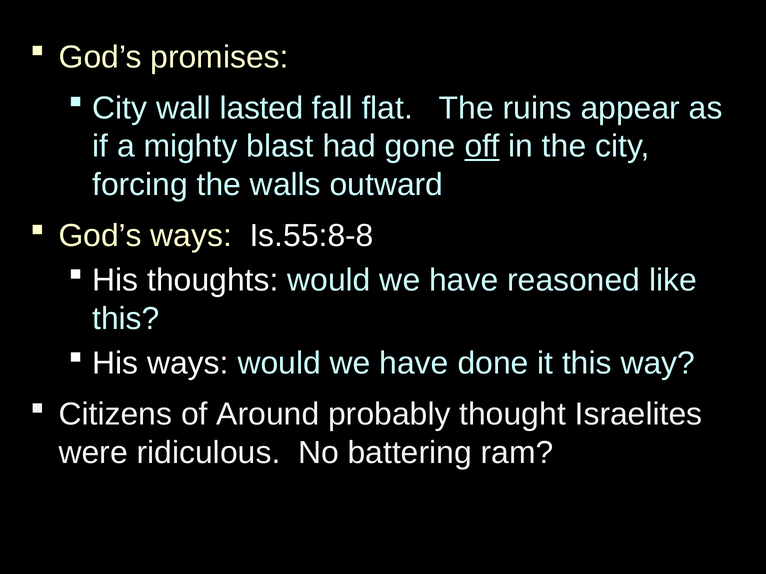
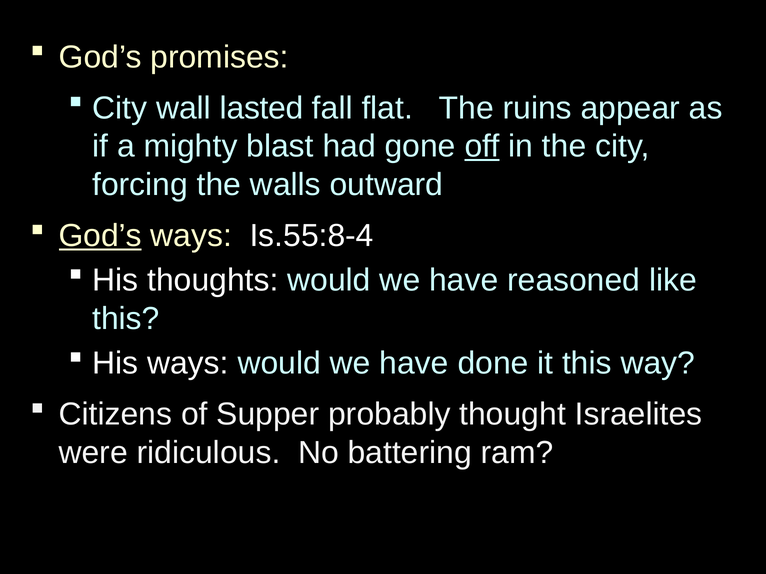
God’s underline: none -> present (100, 236)
Is.55:8-8: Is.55:8-8 -> Is.55:8-4 (312, 236)
Around: Around -> Supper (268, 415)
